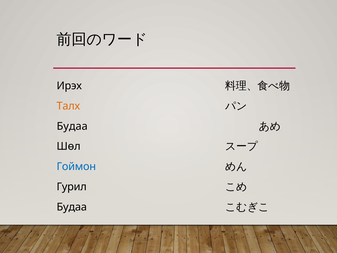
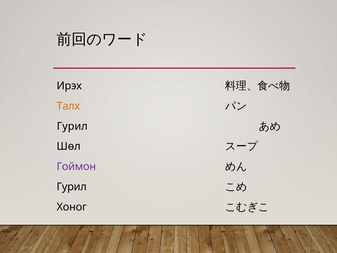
Будаа: Будаа -> Гурил (72, 126)
Гоймон colour: blue -> purple (76, 166)
Будаа: Будаа -> Хоног (72, 207)
